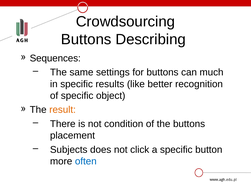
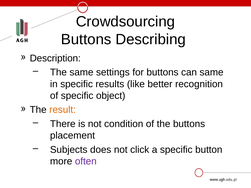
Sequences: Sequences -> Description (55, 58)
can much: much -> same (212, 72)
often colour: blue -> purple (86, 162)
